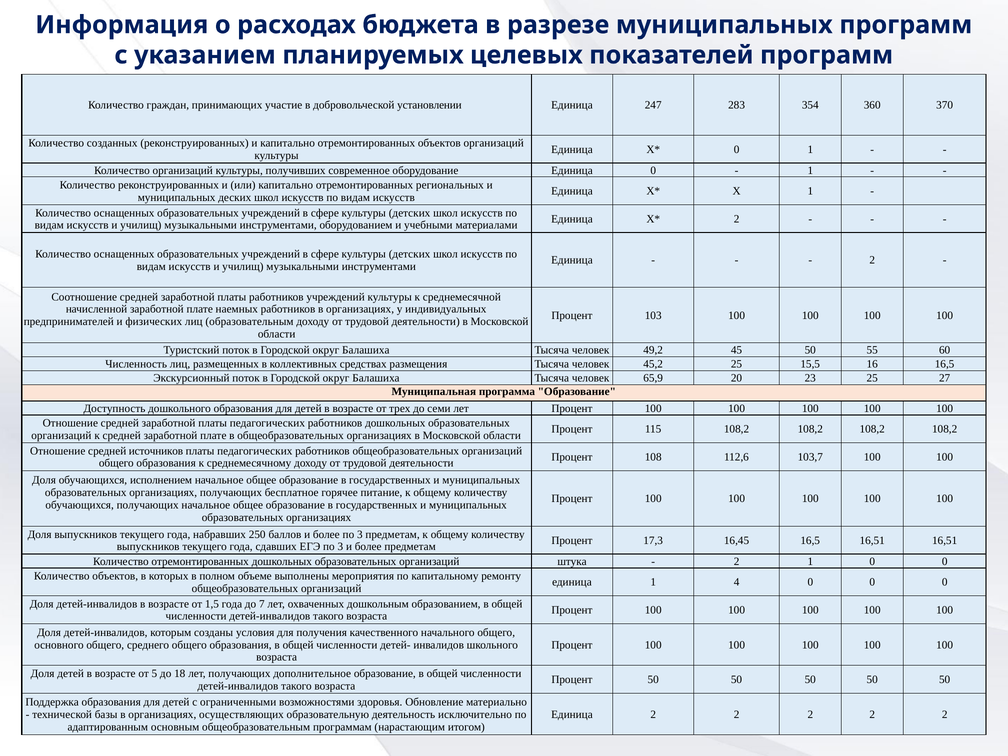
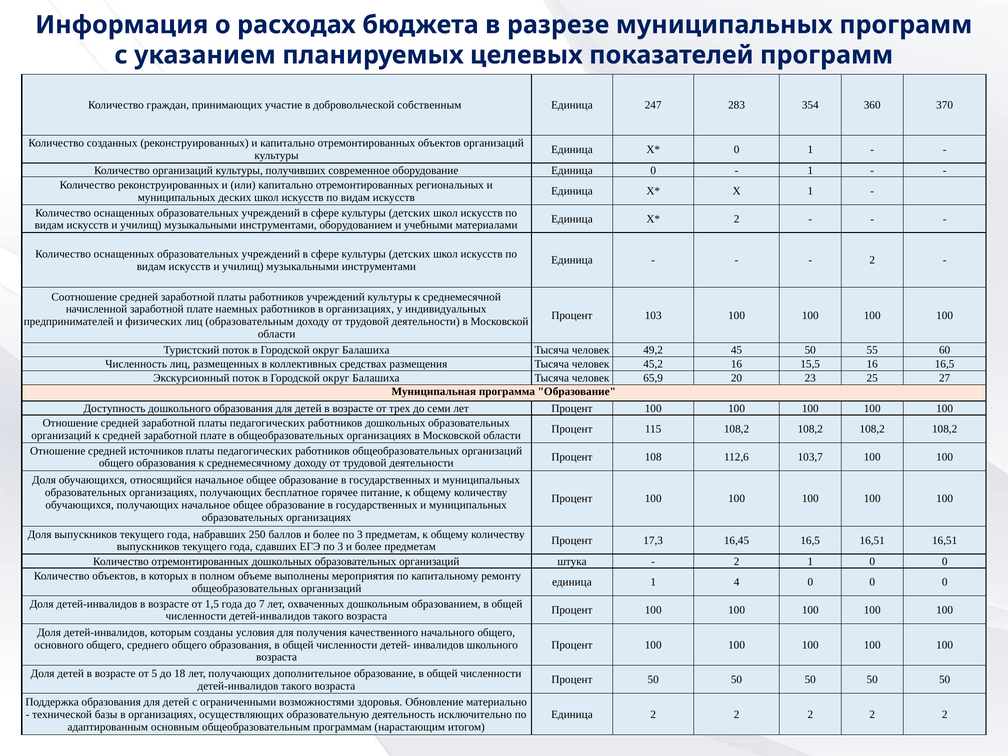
установлении: установлении -> собственным (429, 105)
45,2 25: 25 -> 16 (737, 364)
исполнением: исполнением -> относящийся (161, 480)
